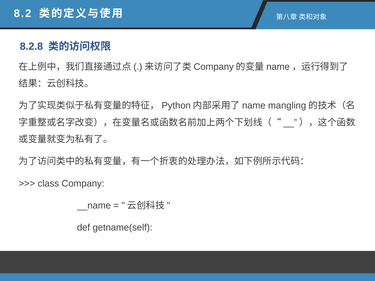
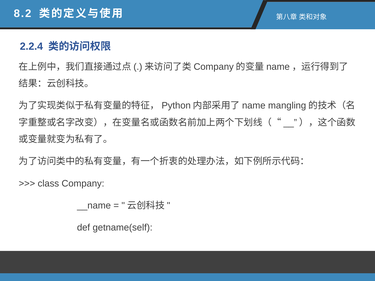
8.2.8: 8.2.8 -> 2.2.4 (31, 46)
